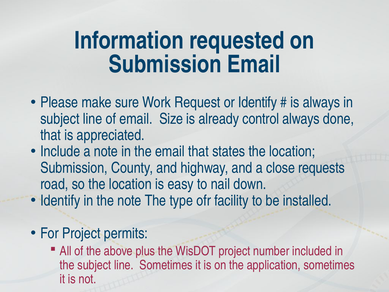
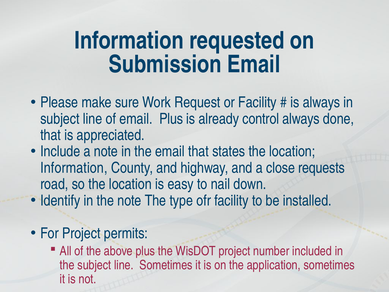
or Identify: Identify -> Facility (257, 102)
email Size: Size -> Plus (171, 119)
Submission: Submission -> Information (74, 168)
